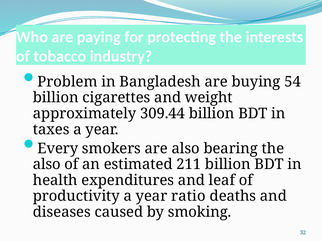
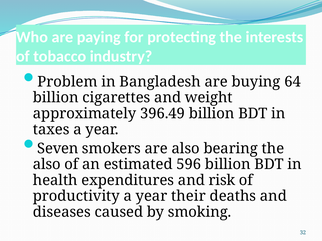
54: 54 -> 64 (293, 82)
309.44: 309.44 -> 396.49 (163, 114)
Every: Every -> Seven (58, 149)
211: 211 -> 596 (189, 165)
leaf: leaf -> risk (222, 181)
ratio: ratio -> their (188, 197)
